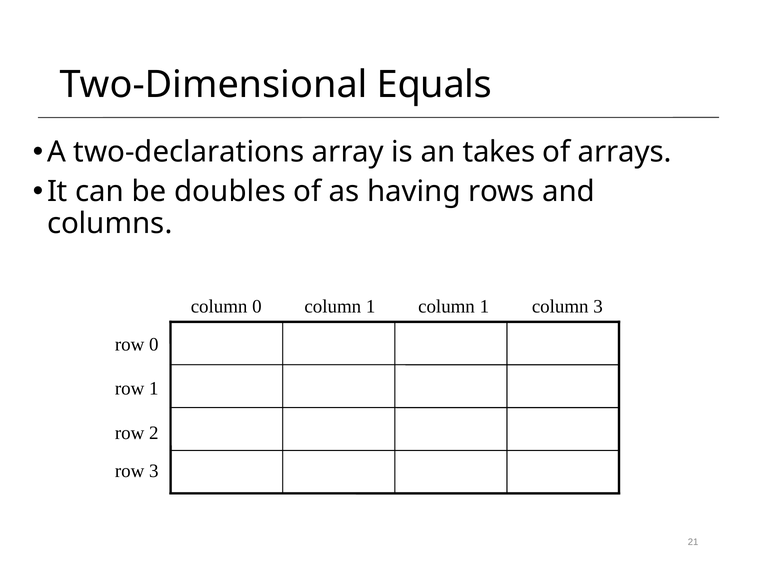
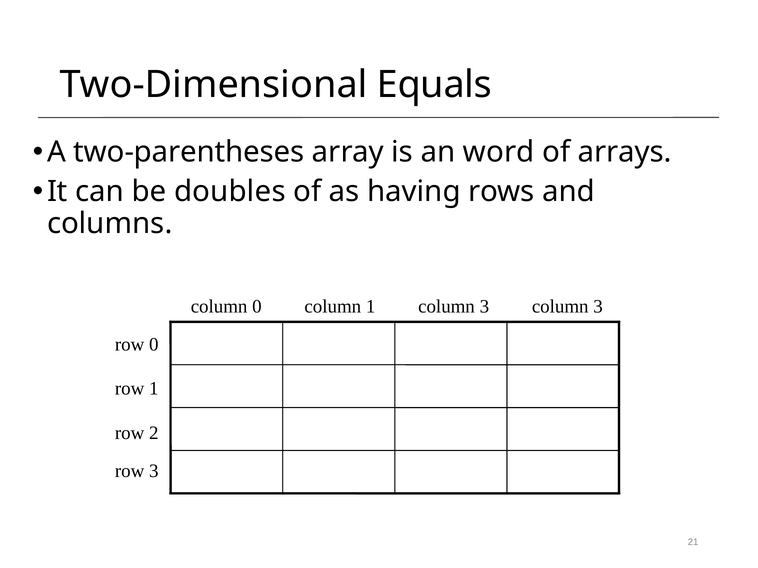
two-declarations: two-declarations -> two-parentheses (189, 152)
takes: takes -> word (499, 152)
1 column 1: 1 -> 3 (484, 307)
